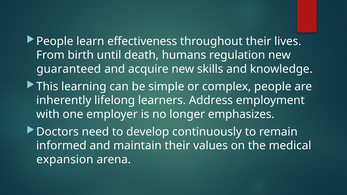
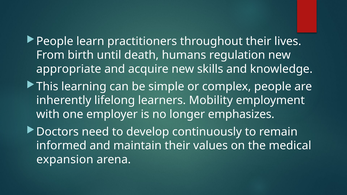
effectiveness: effectiveness -> practitioners (142, 41)
guaranteed: guaranteed -> appropriate (69, 69)
Address: Address -> Mobility (211, 101)
